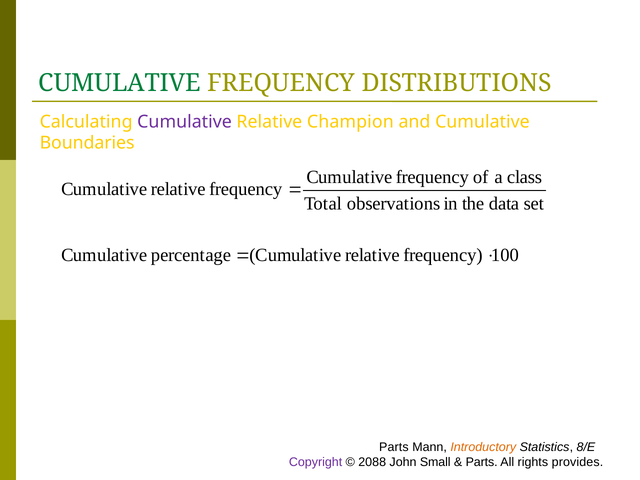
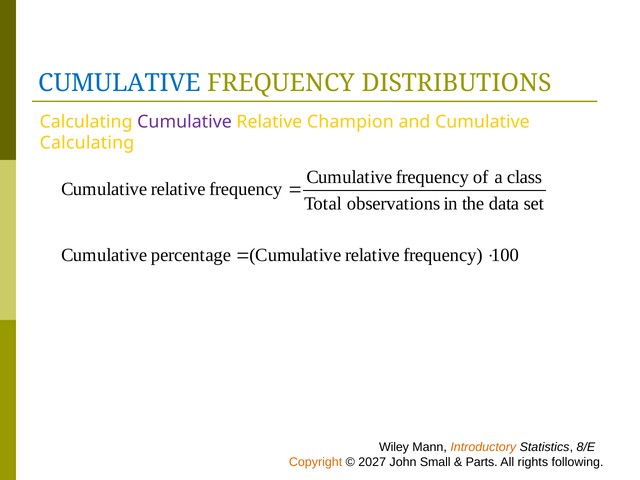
CUMULATIVE colour: green -> blue (120, 83)
Boundaries: Boundaries -> Calculating (87, 143)
Parts: Parts -> Wiley (394, 447)
Copyright colour: purple -> orange (316, 462)
2088: 2088 -> 2027 (372, 462)
provides: provides -> following (578, 462)
